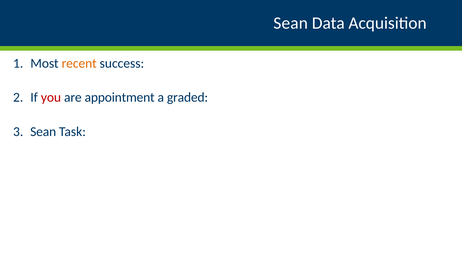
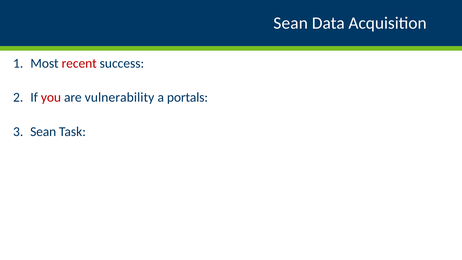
recent colour: orange -> red (79, 63)
appointment: appointment -> vulnerability (120, 97)
graded: graded -> portals (187, 97)
